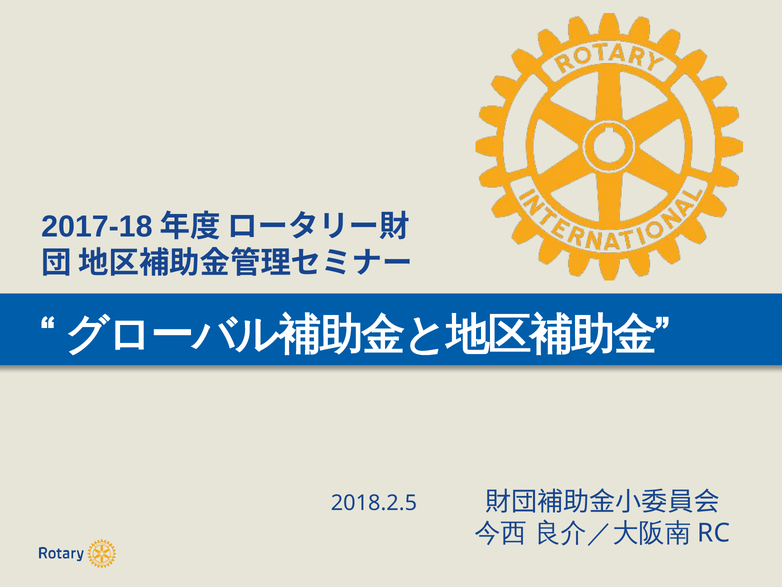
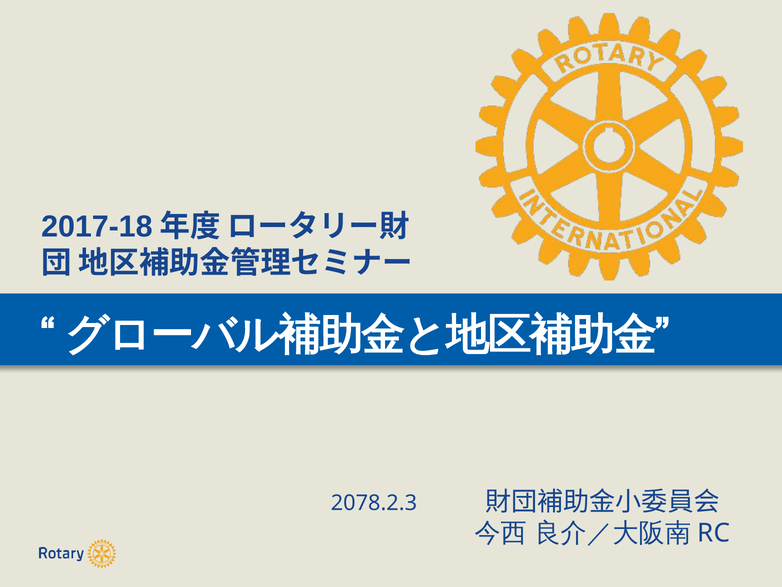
2018.2.5: 2018.2.5 -> 2078.2.3 (374, 502)
